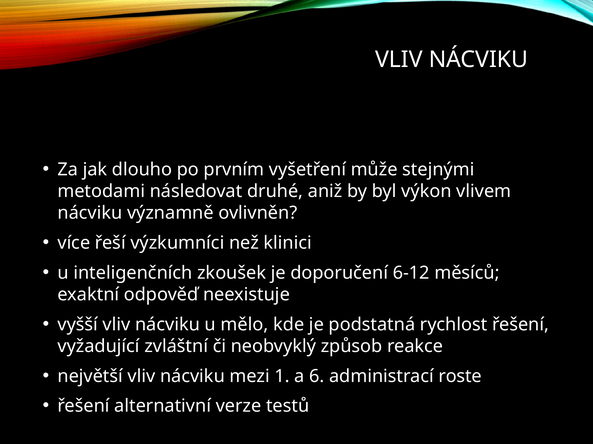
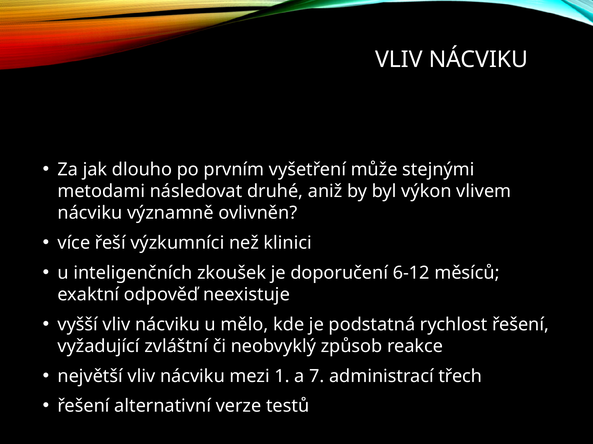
6: 6 -> 7 (317, 377)
roste: roste -> třech (460, 377)
